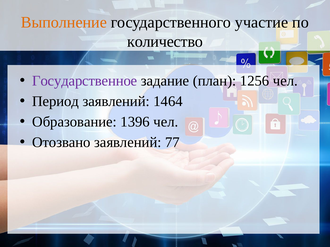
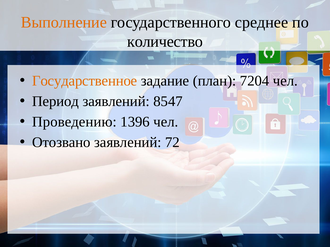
участие: участие -> среднее (262, 22)
Государственное colour: purple -> orange (85, 81)
1256: 1256 -> 7204 (255, 81)
1464: 1464 -> 8547 (168, 102)
Образование: Образование -> Проведению (74, 122)
77: 77 -> 72 (172, 143)
